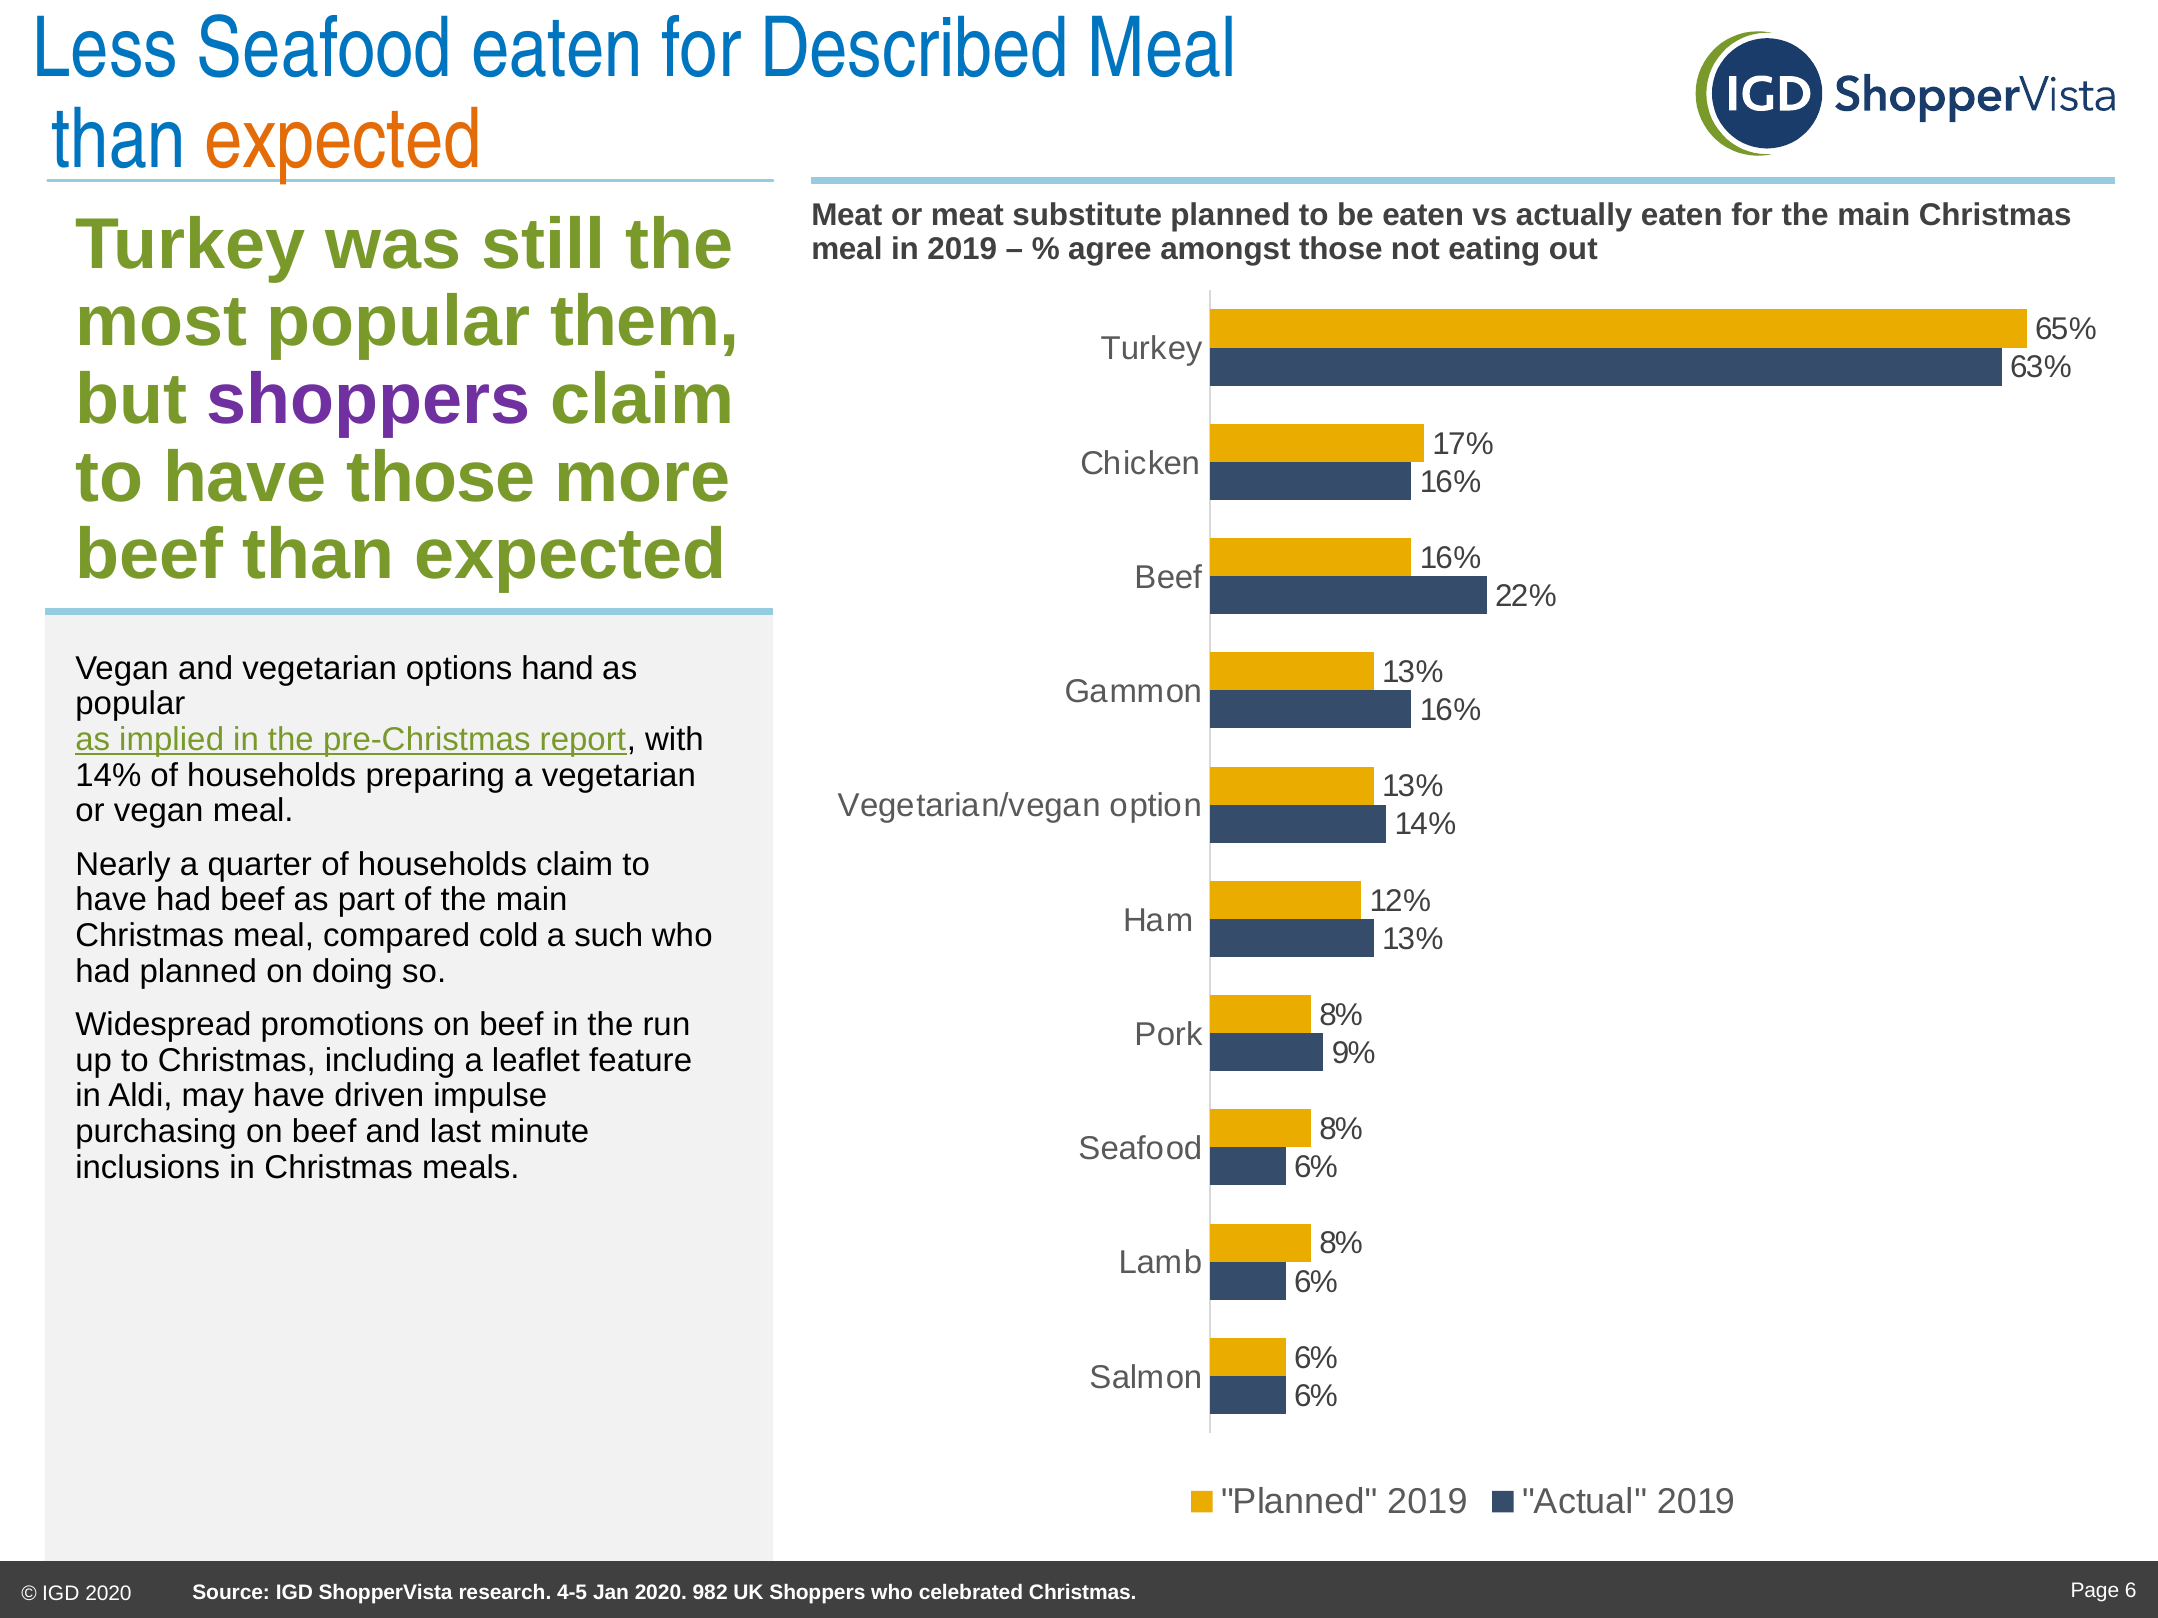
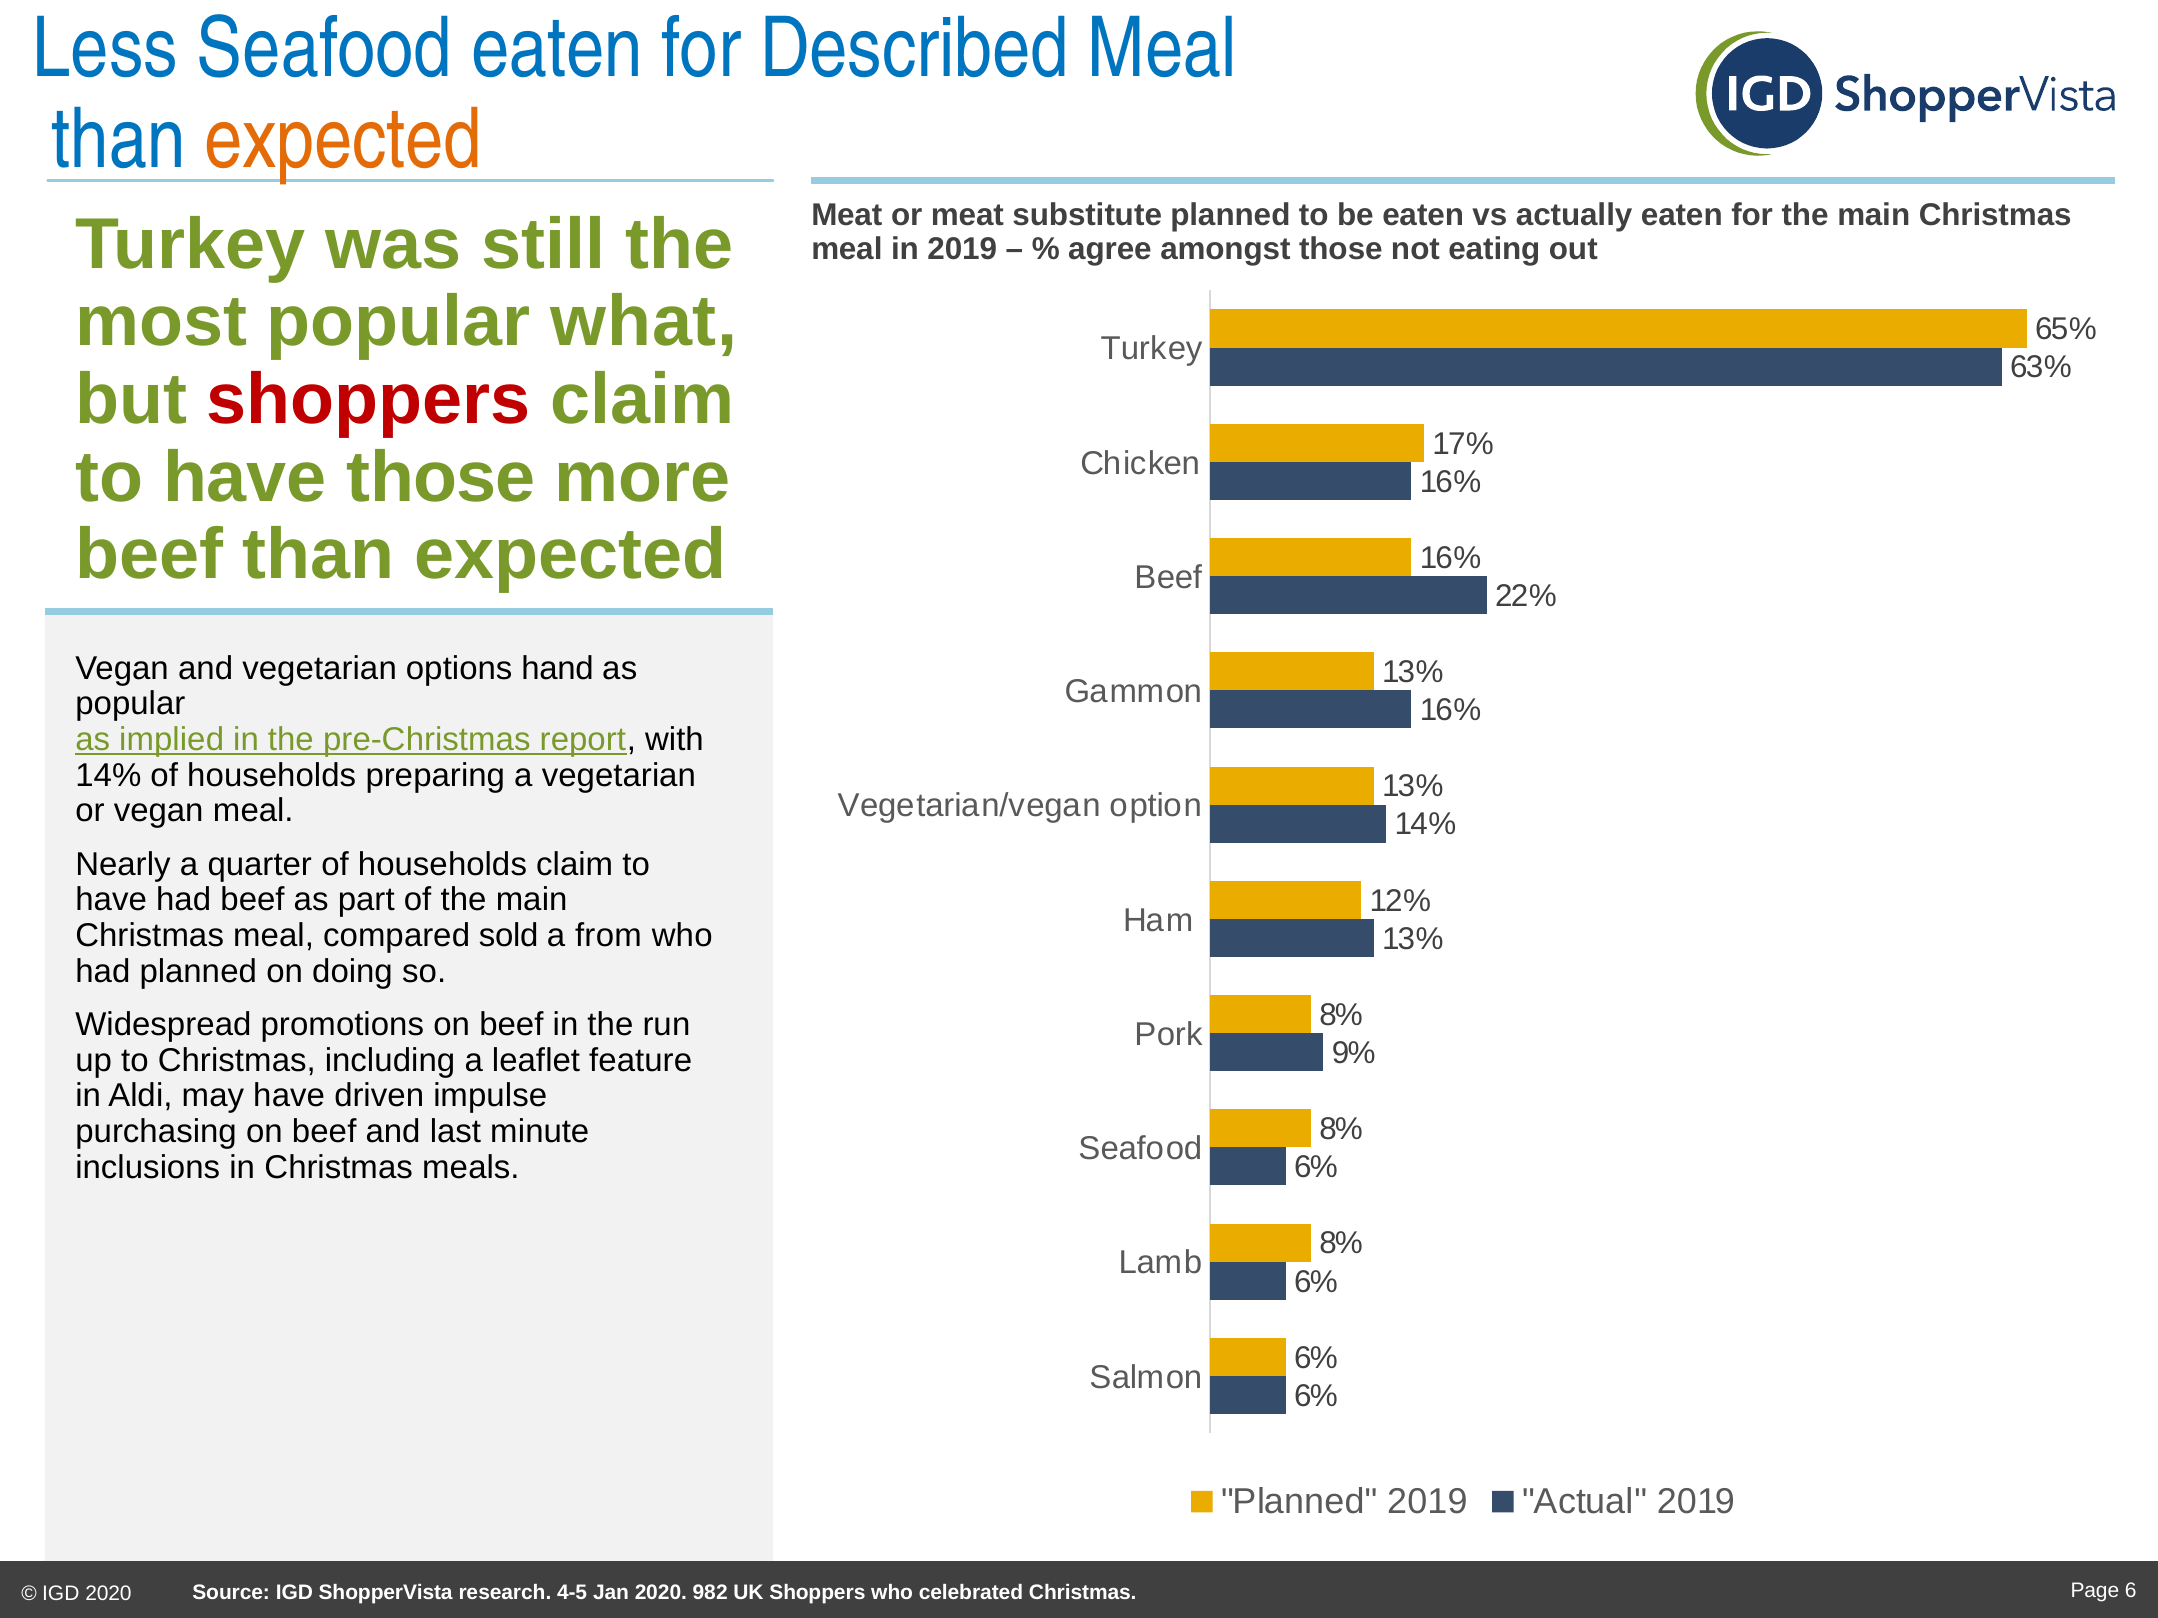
them: them -> what (644, 322)
shoppers colour: purple -> red (369, 400)
cold: cold -> sold (509, 936)
such: such -> from (608, 936)
